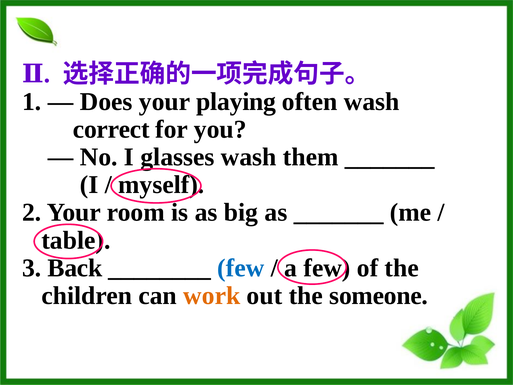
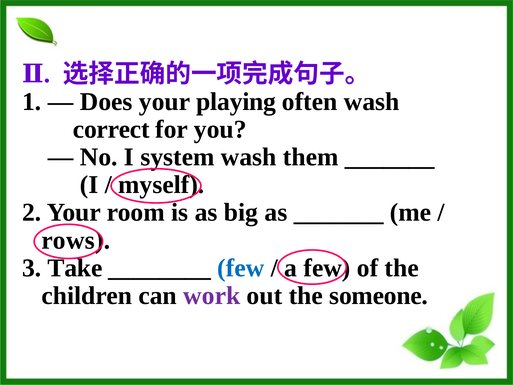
glasses: glasses -> system (177, 157)
table: table -> rows (76, 240)
Back: Back -> Take (75, 268)
work colour: orange -> purple (212, 295)
